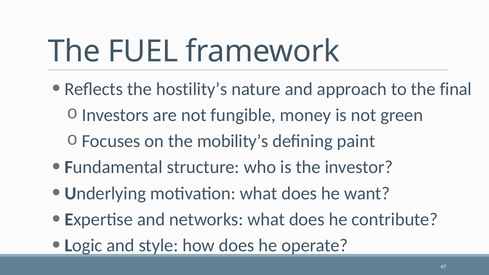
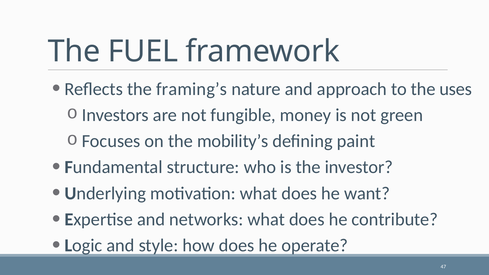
hostility’s: hostility’s -> framing’s (192, 89)
final: final -> uses (456, 89)
